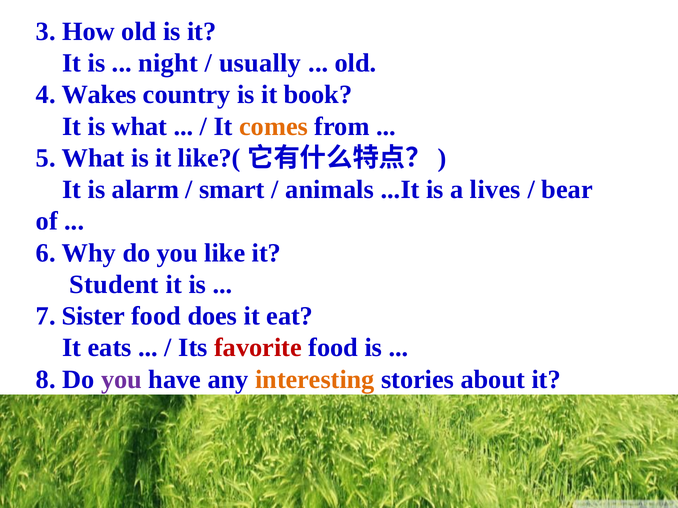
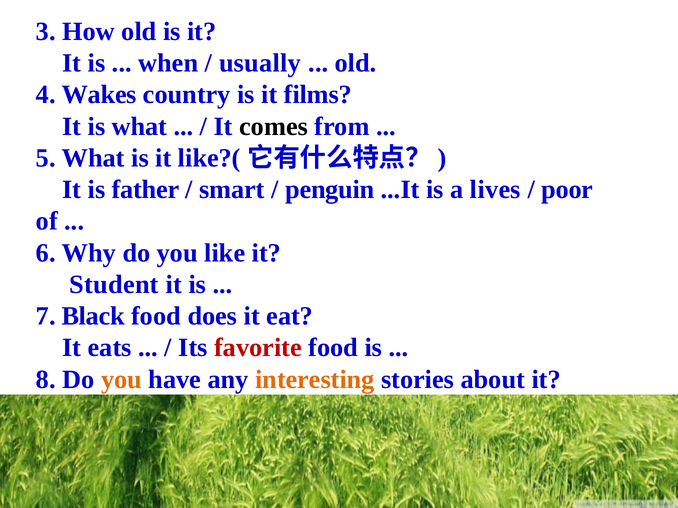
night: night -> when (168, 63)
book: book -> films (318, 95)
comes colour: orange -> black (274, 126)
alarm: alarm -> father (146, 190)
animals: animals -> penguin (330, 190)
bear: bear -> poor (567, 190)
Sister: Sister -> Black (93, 316)
you colour: purple -> orange (122, 380)
